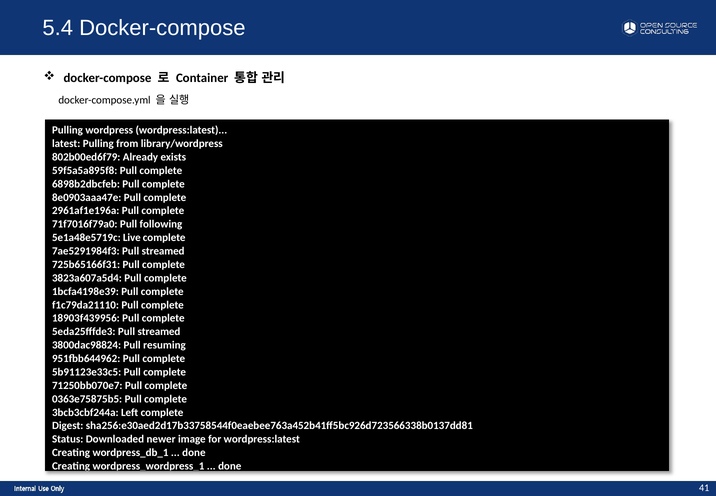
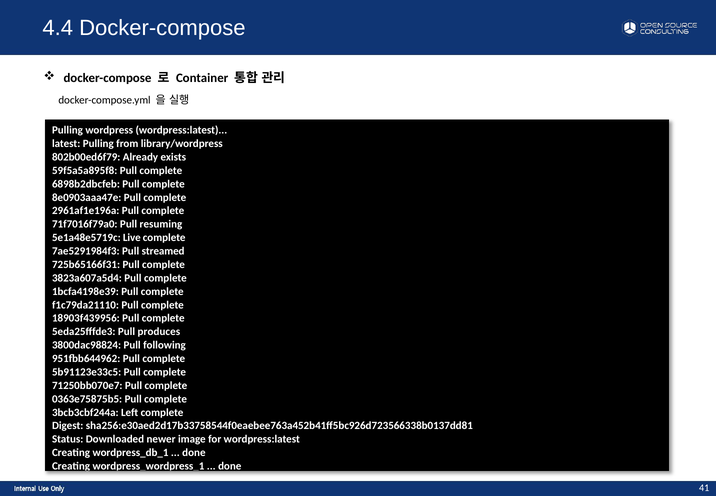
5.4: 5.4 -> 4.4 (58, 28)
following: following -> resuming (161, 224)
5eda25fffde3 Pull streamed: streamed -> produces (159, 332)
resuming: resuming -> following (164, 345)
